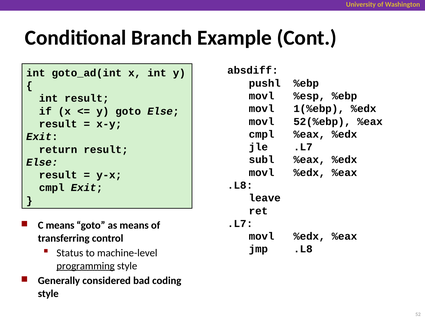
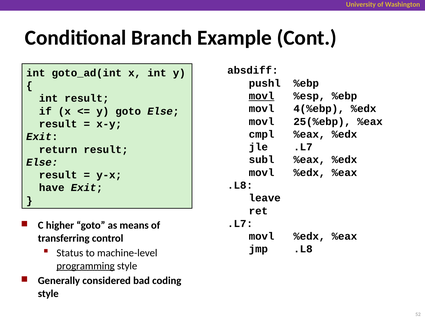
movl underline: none -> present (262, 96)
1(%ebp: 1(%ebp -> 4(%ebp (319, 109)
52(%ebp: 52(%ebp -> 25(%ebp (322, 121)
cmpl: cmpl -> have (52, 188)
C means: means -> higher (60, 225)
